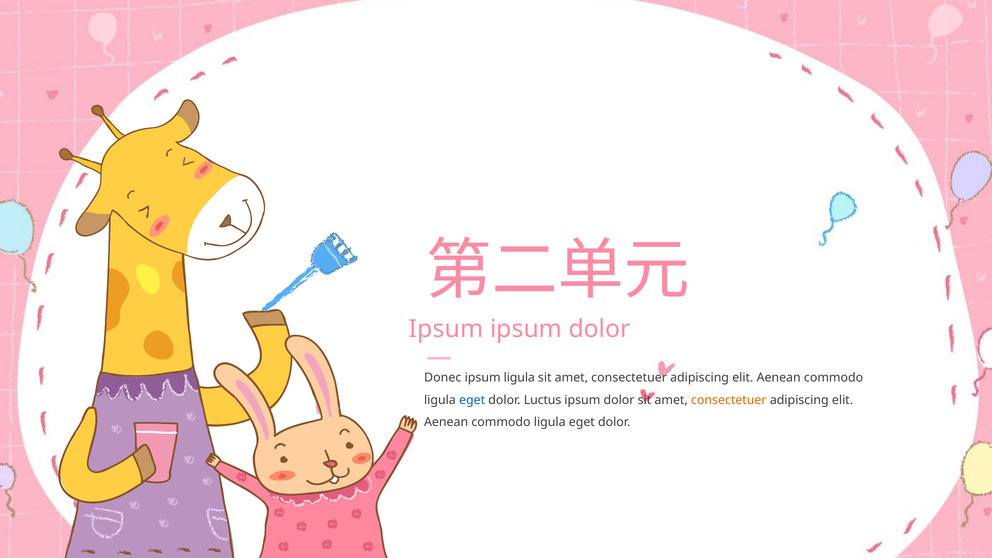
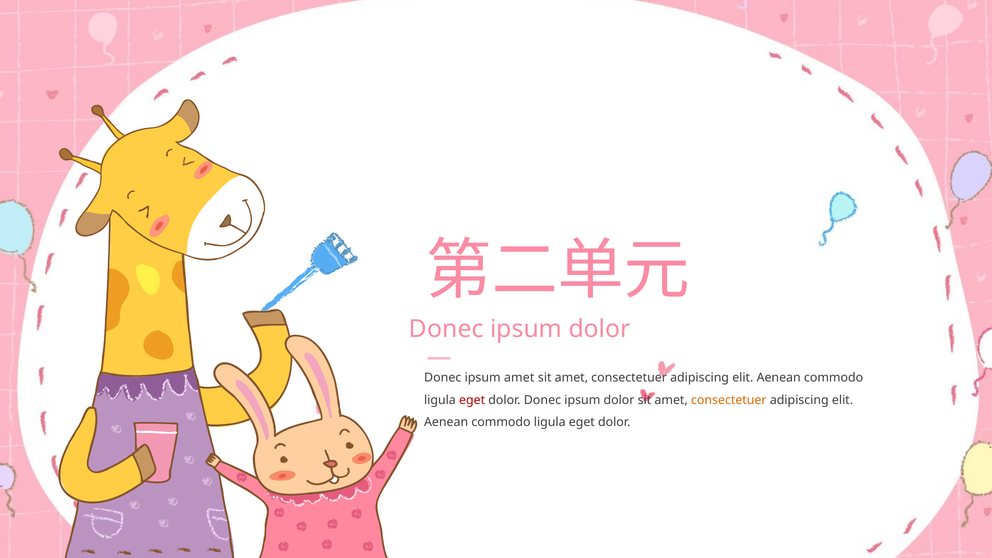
Ipsum: Ipsum -> Donec (446, 329)
ipsum ligula: ligula -> amet (519, 378)
eget colour: blue -> red (472, 400)
Luctus: Luctus -> Donec (542, 400)
